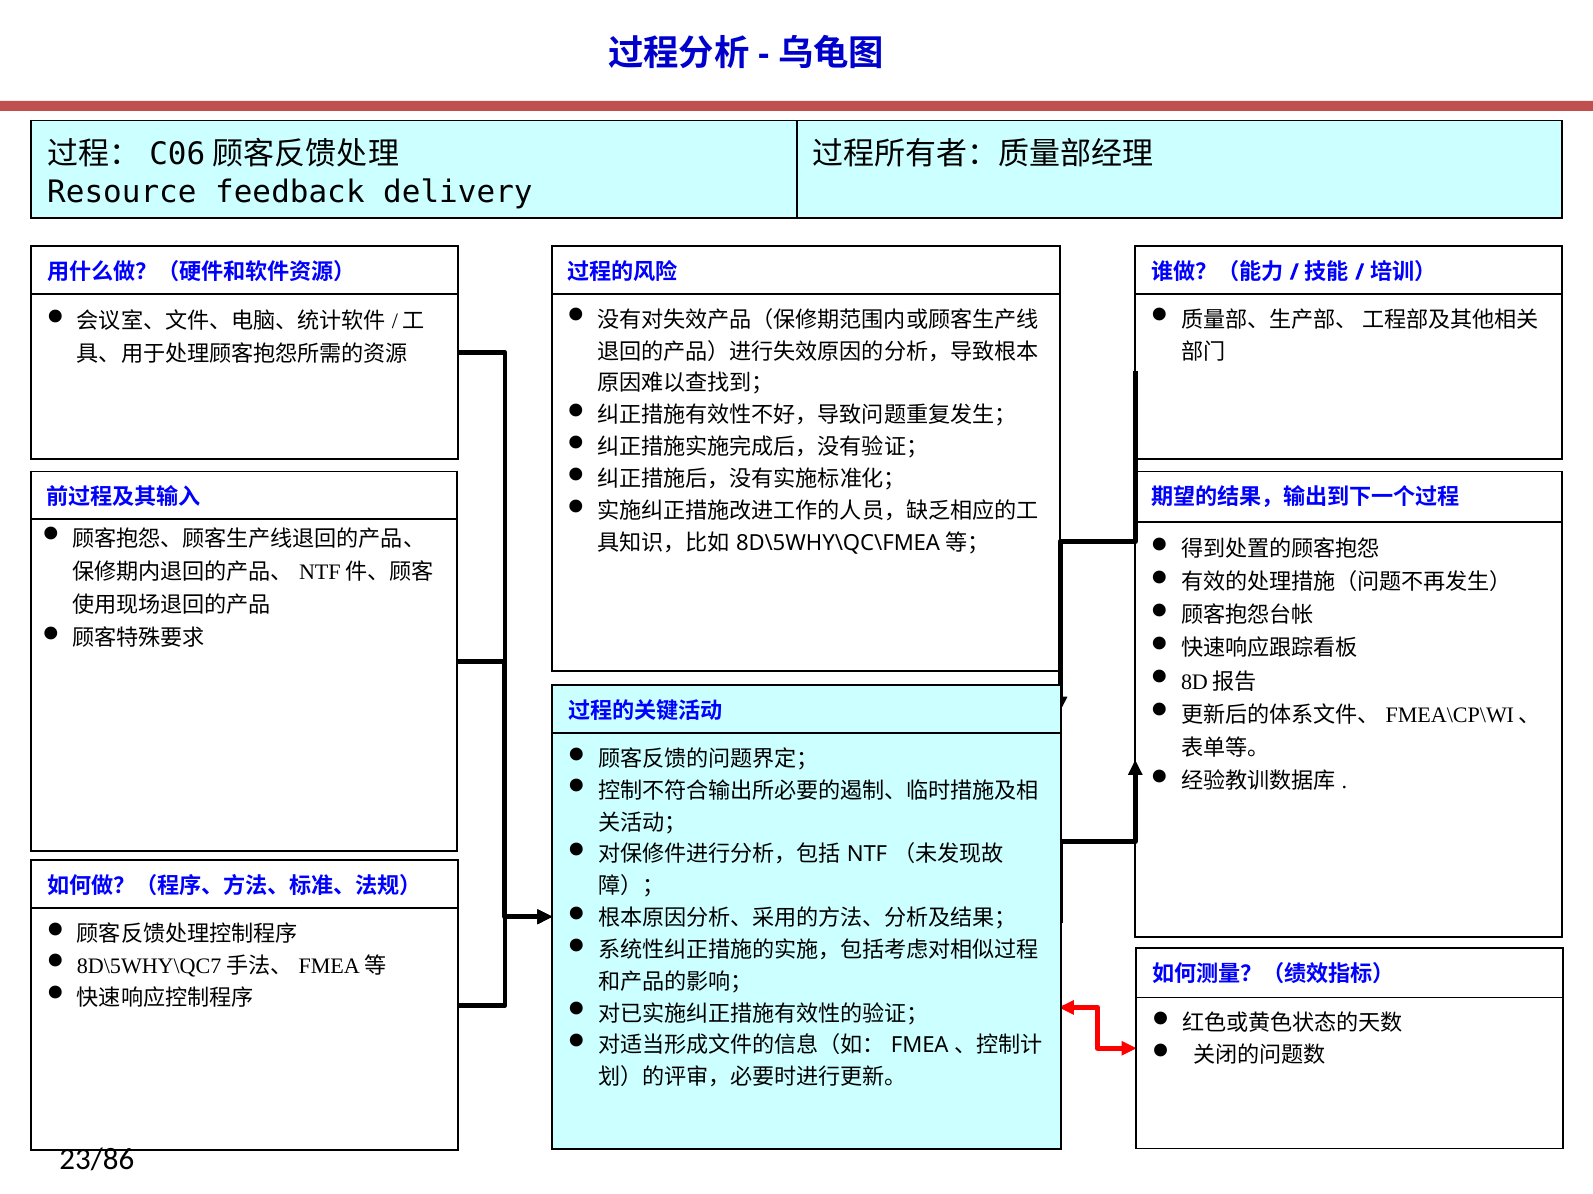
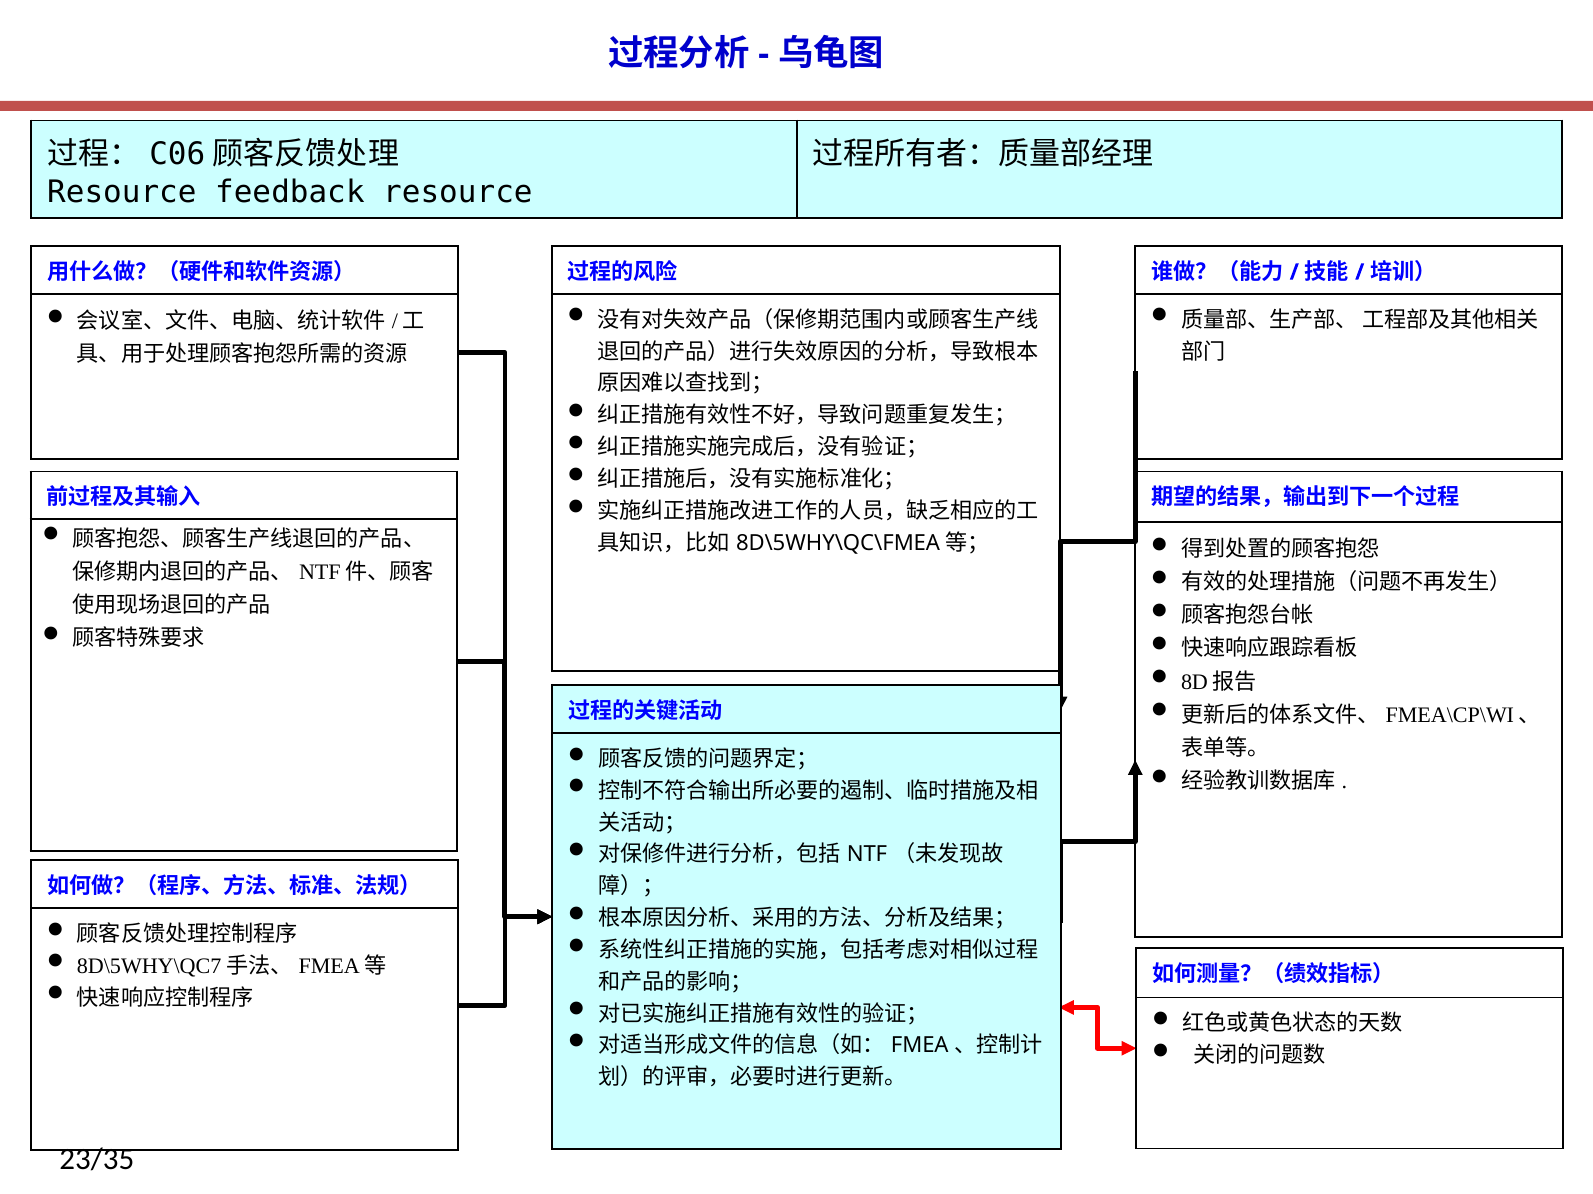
feedback delivery: delivery -> resource (458, 192)
23/86: 23/86 -> 23/35 (97, 1160)
